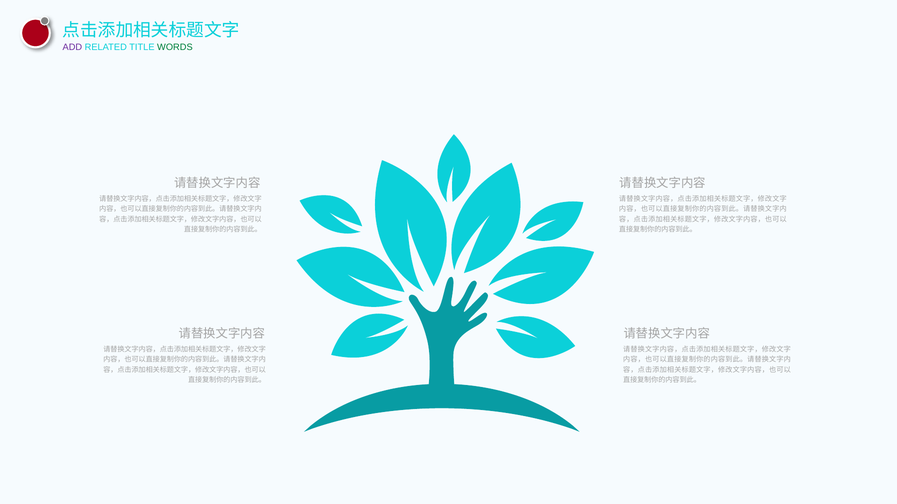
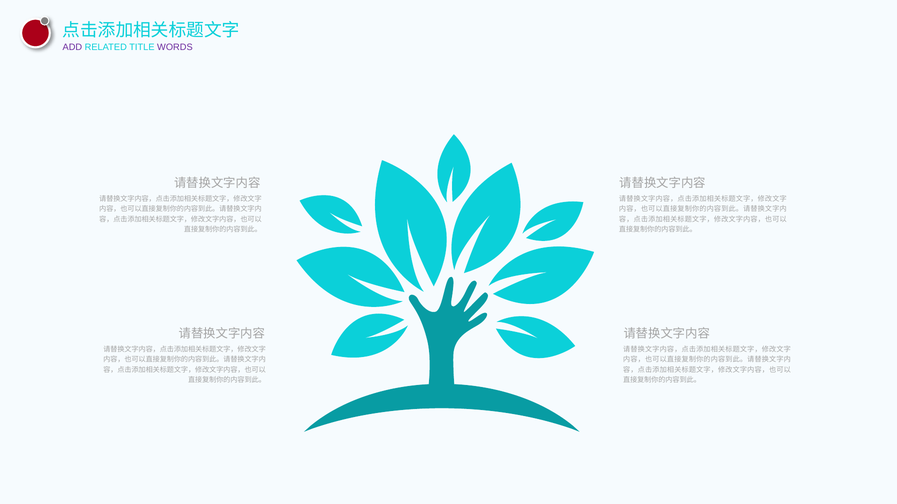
WORDS colour: green -> purple (175, 47)
